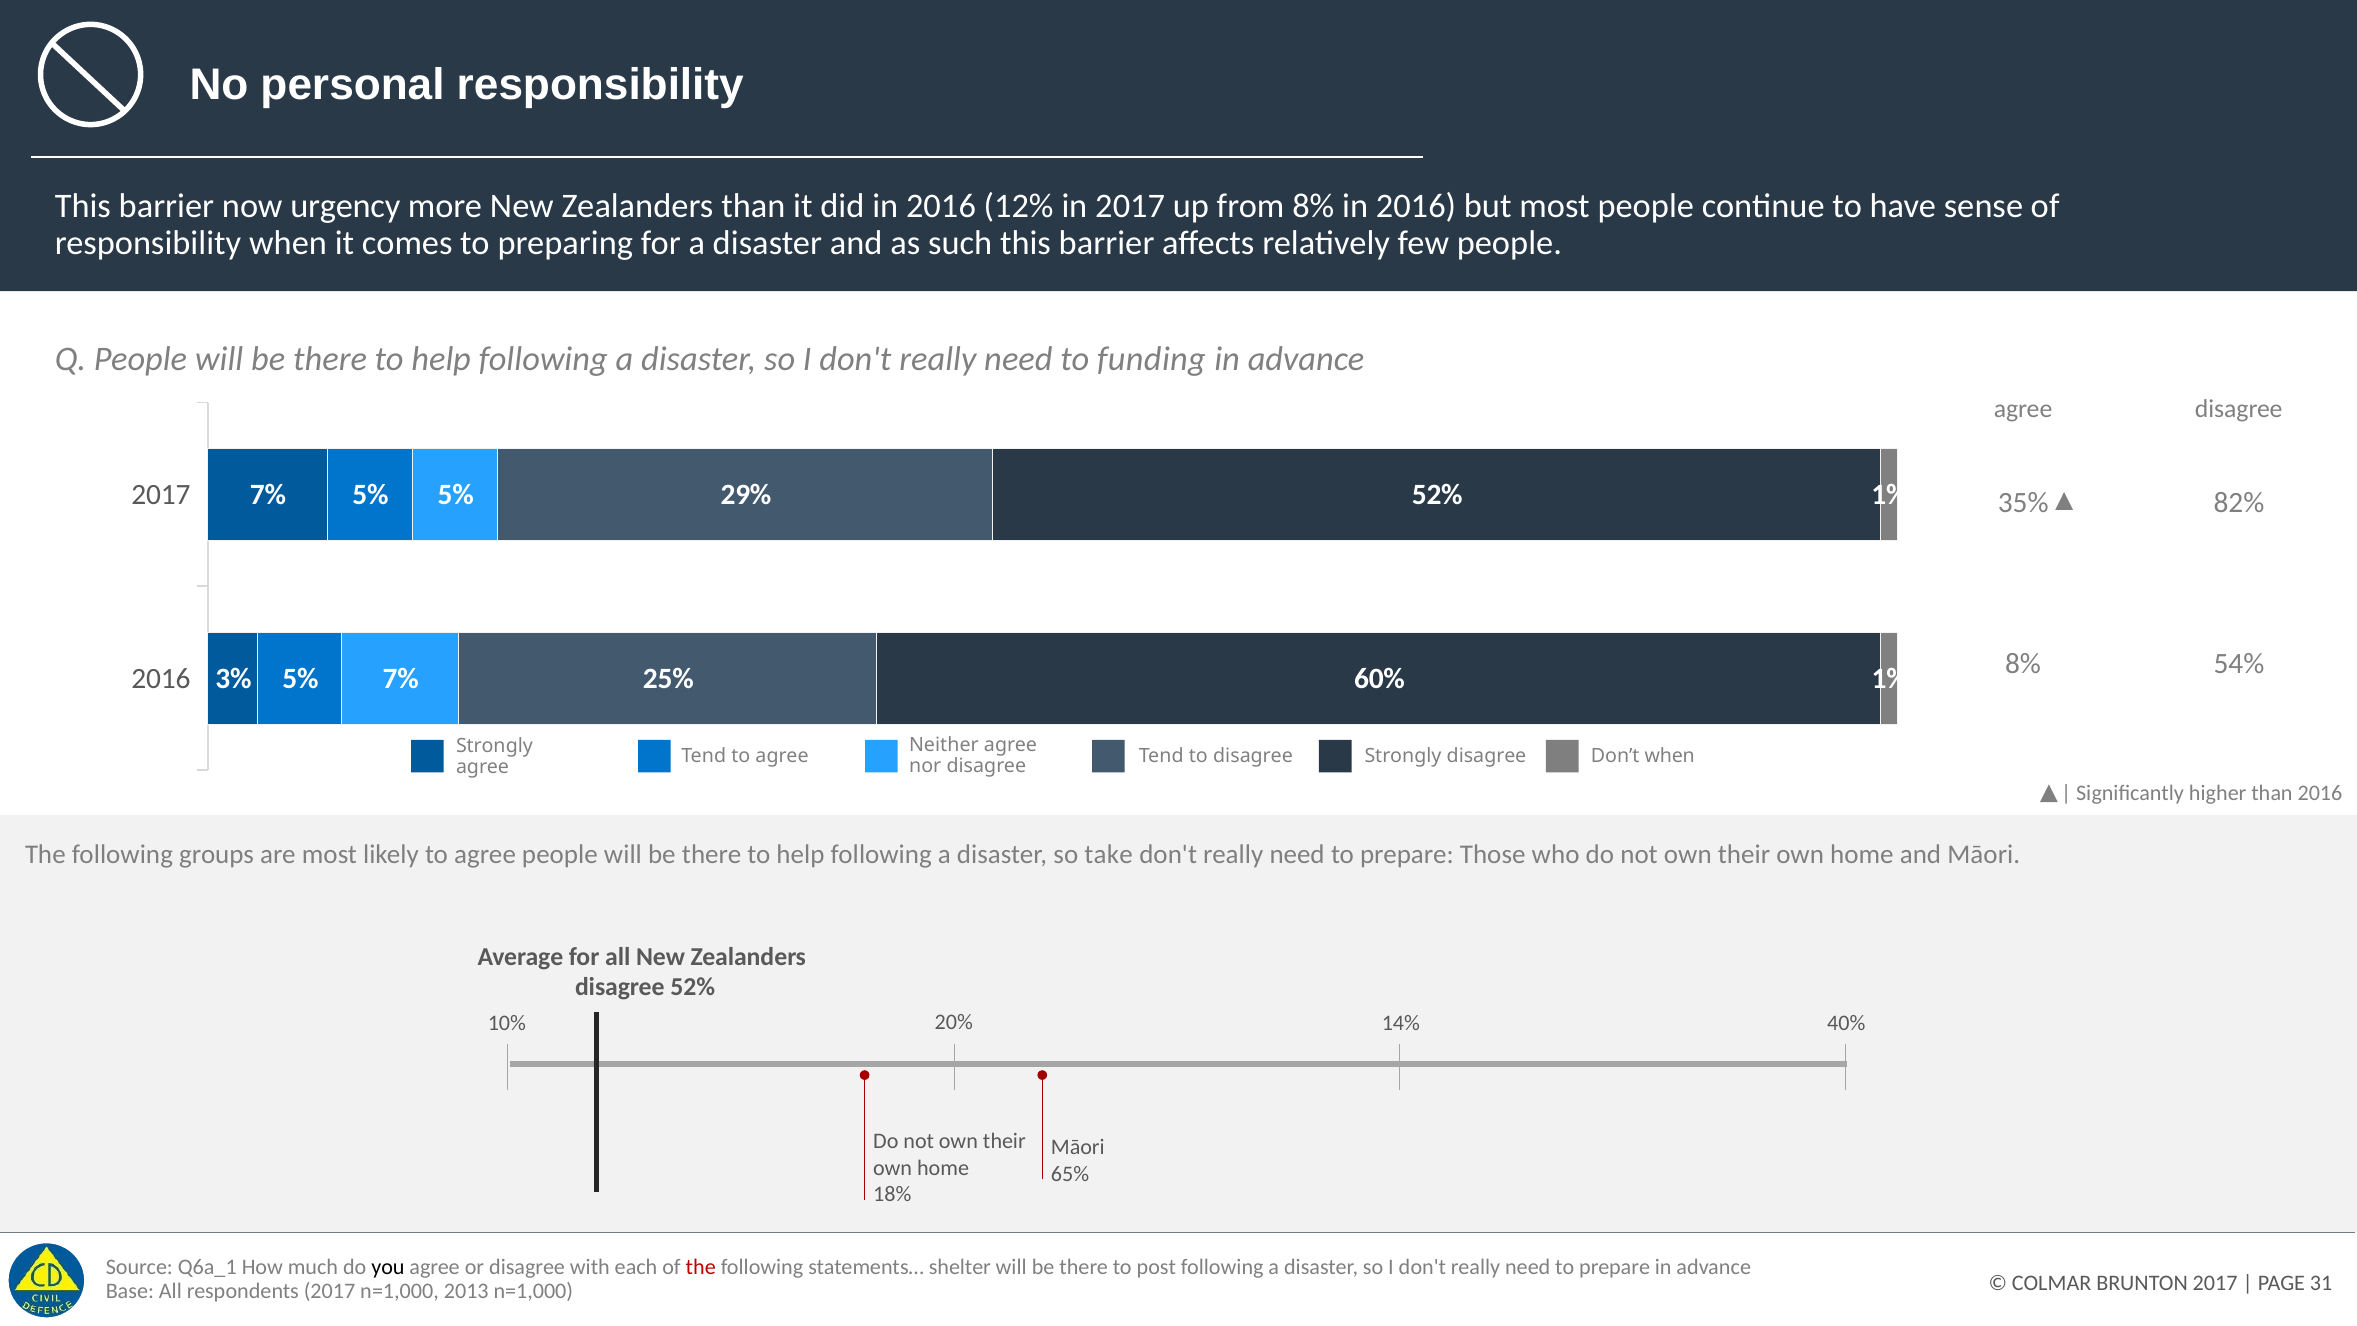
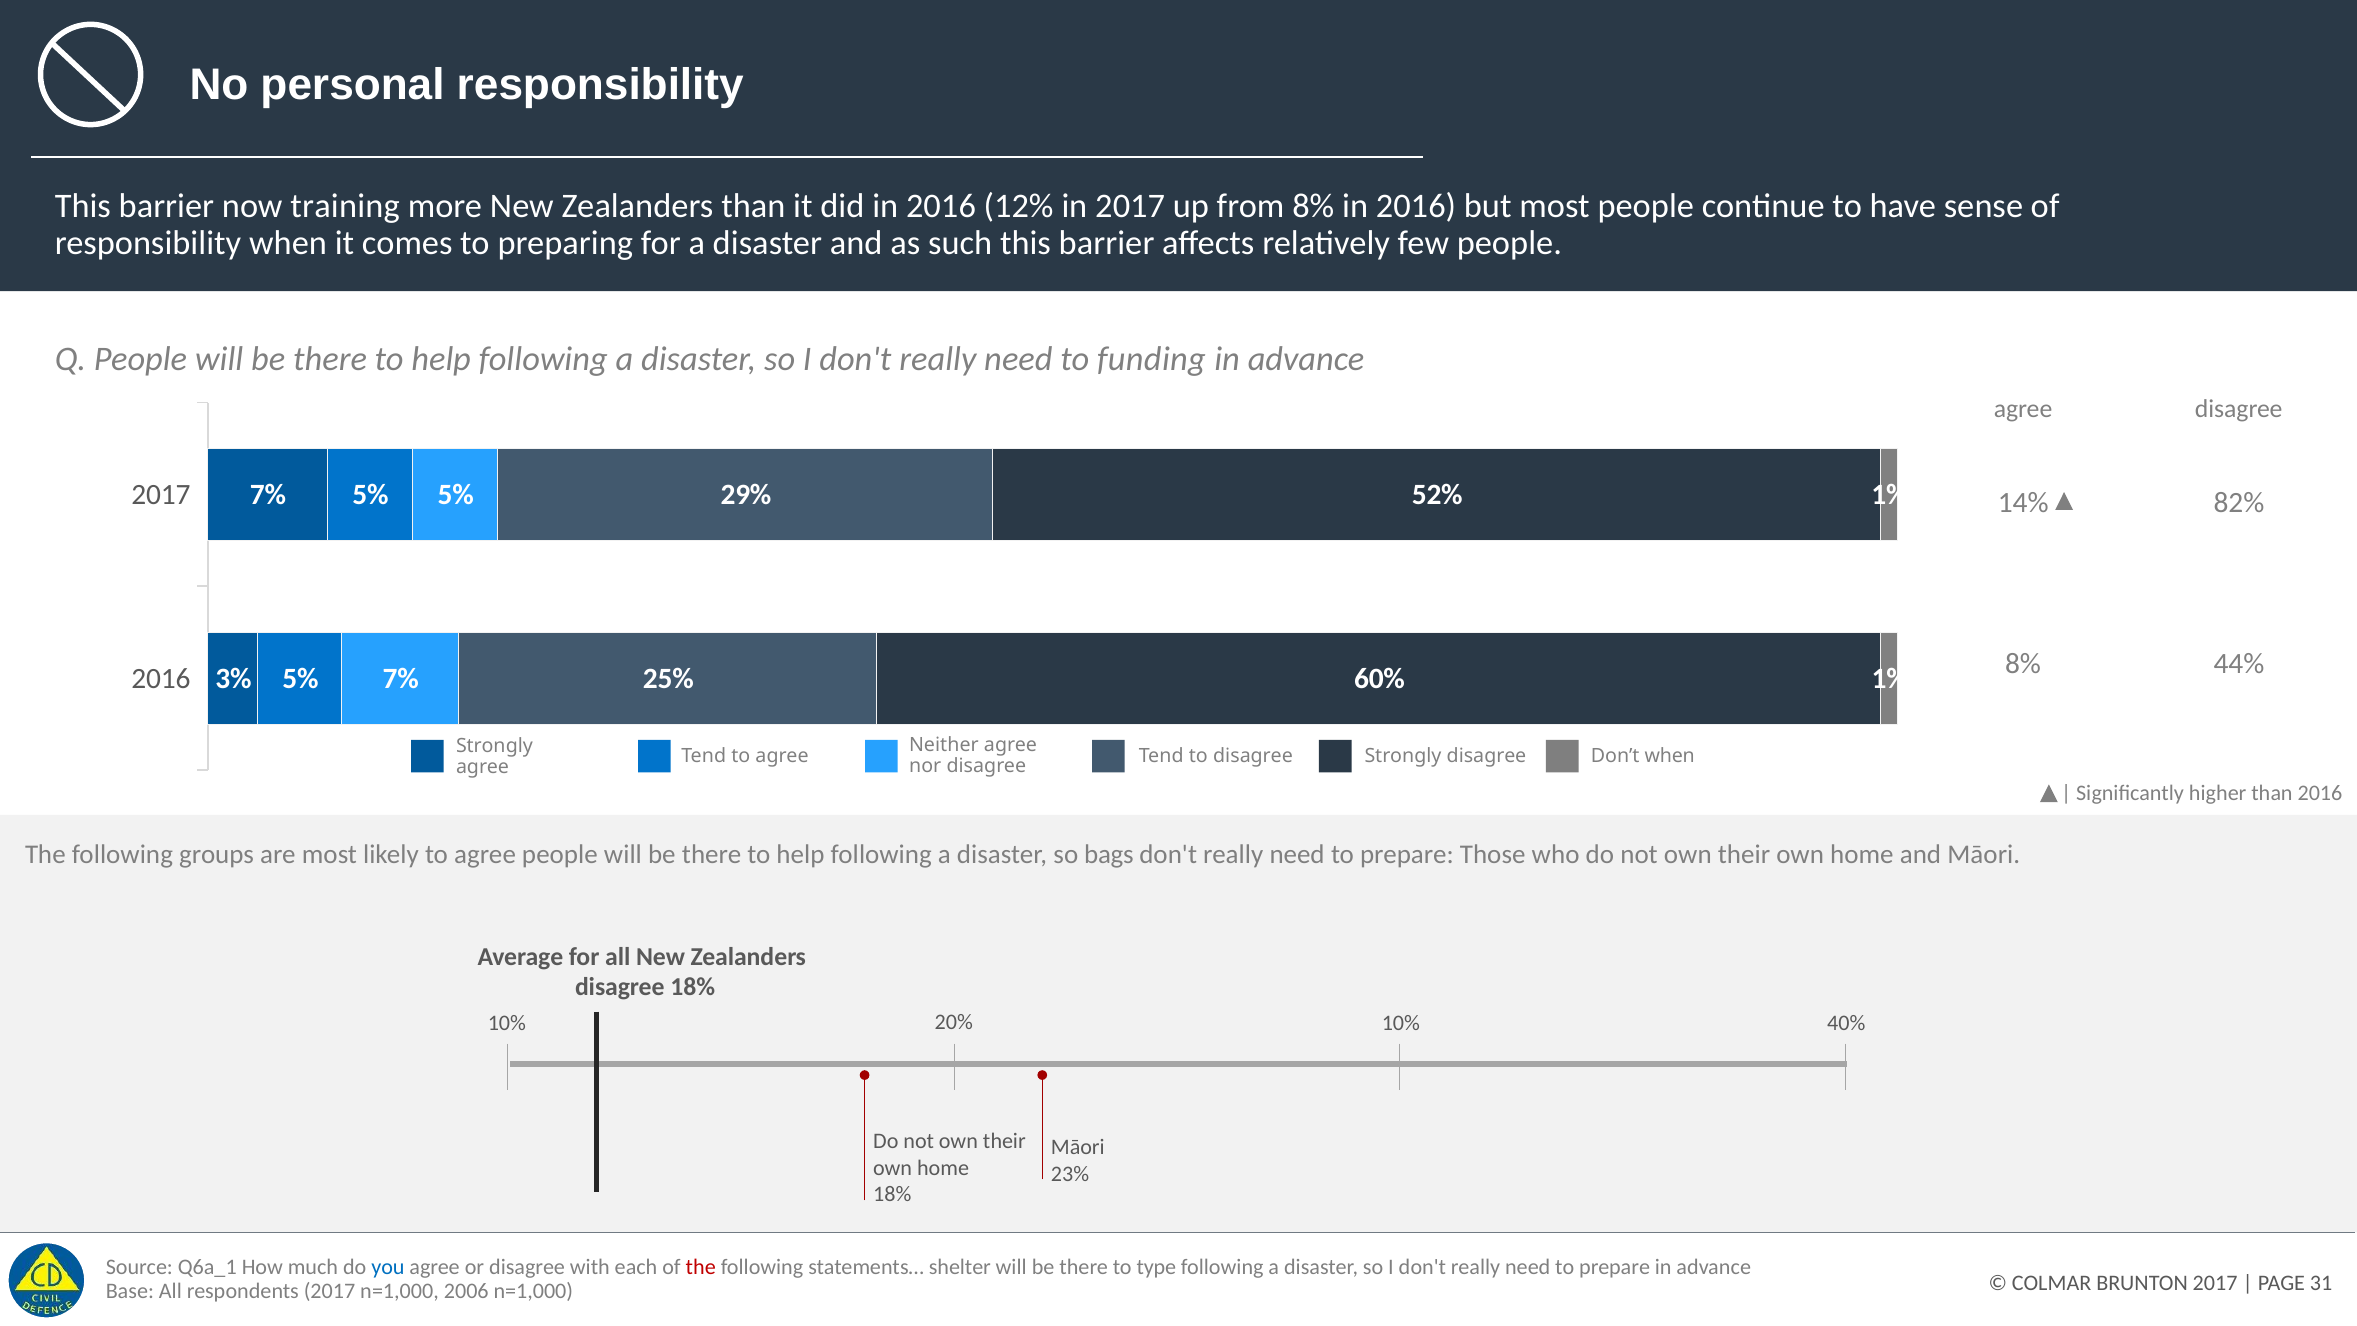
urgency: urgency -> training (345, 206)
35%: 35% -> 14% (2023, 502)
54%: 54% -> 44% (2239, 664)
take: take -> bags (1109, 854)
disagree 52%: 52% -> 18% (693, 987)
14%: 14% -> 10% (1401, 1023)
65%: 65% -> 23% (1070, 1174)
you colour: black -> blue (388, 1267)
post: post -> type (1156, 1267)
2013: 2013 -> 2006 (466, 1291)
